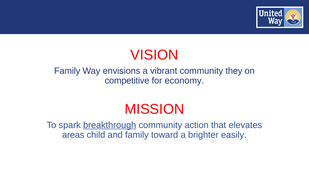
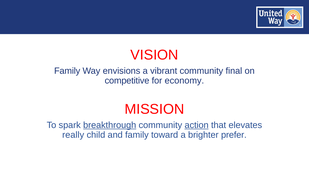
they: they -> final (234, 71)
action underline: none -> present (197, 125)
areas: areas -> really (73, 135)
easily: easily -> prefer (234, 135)
